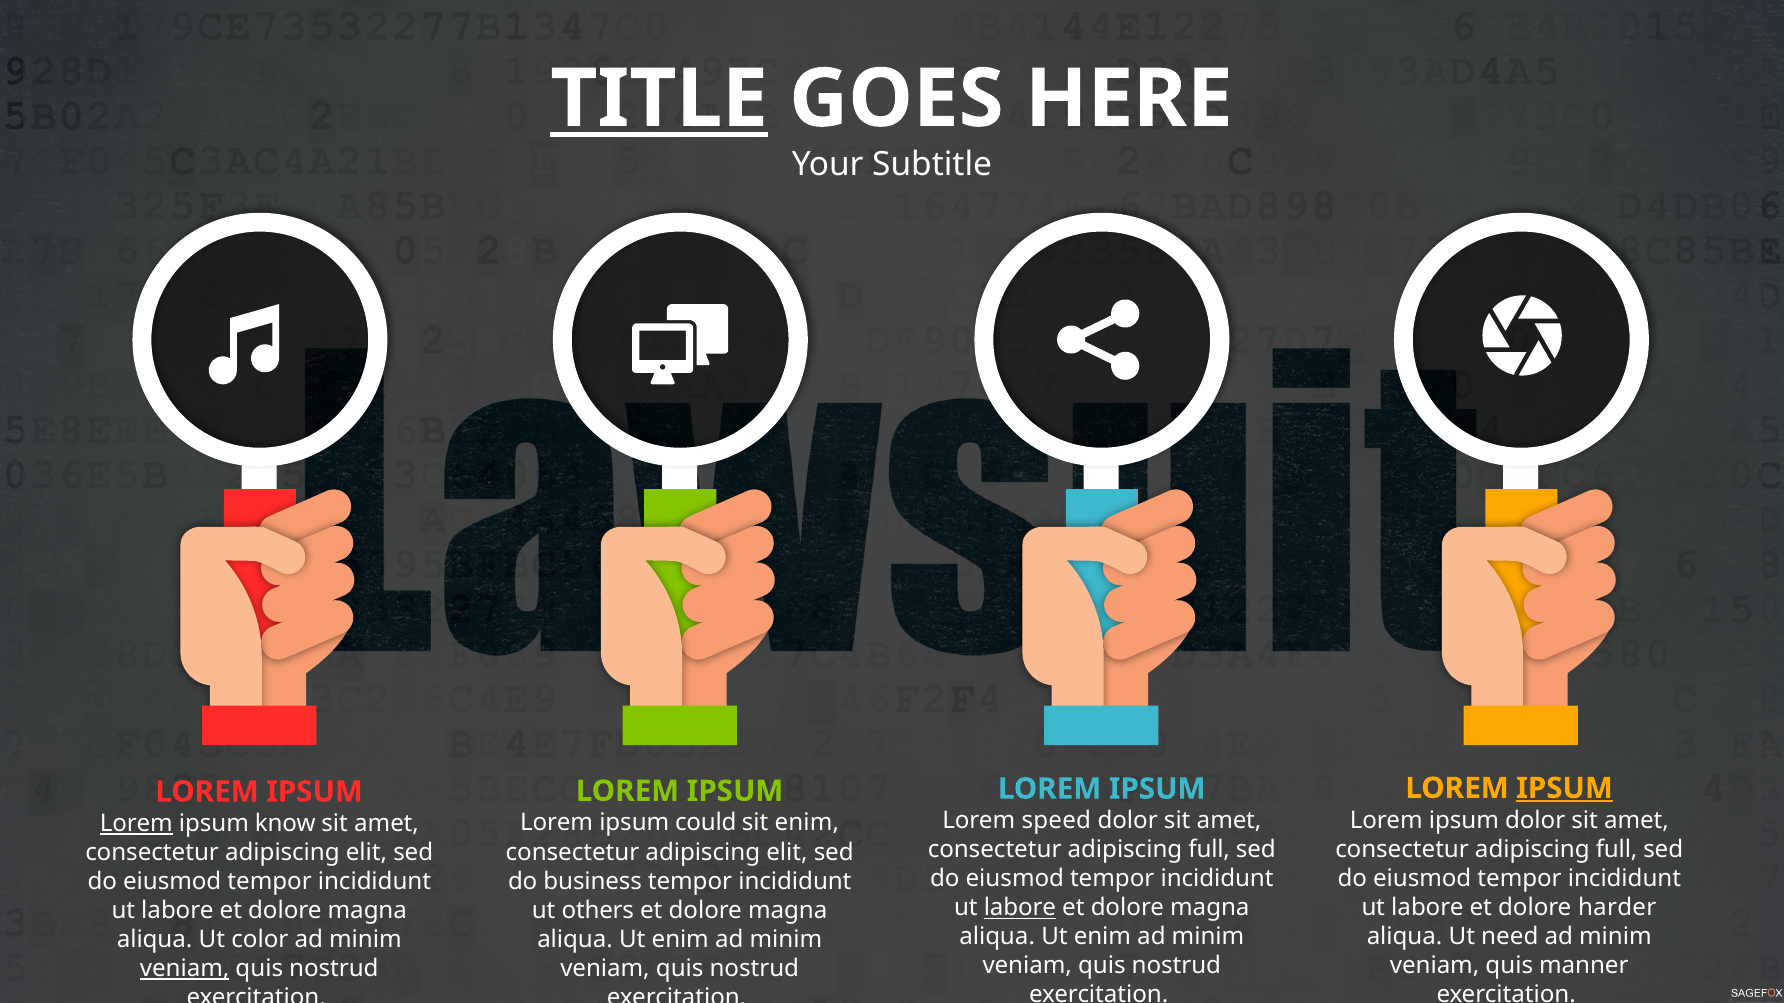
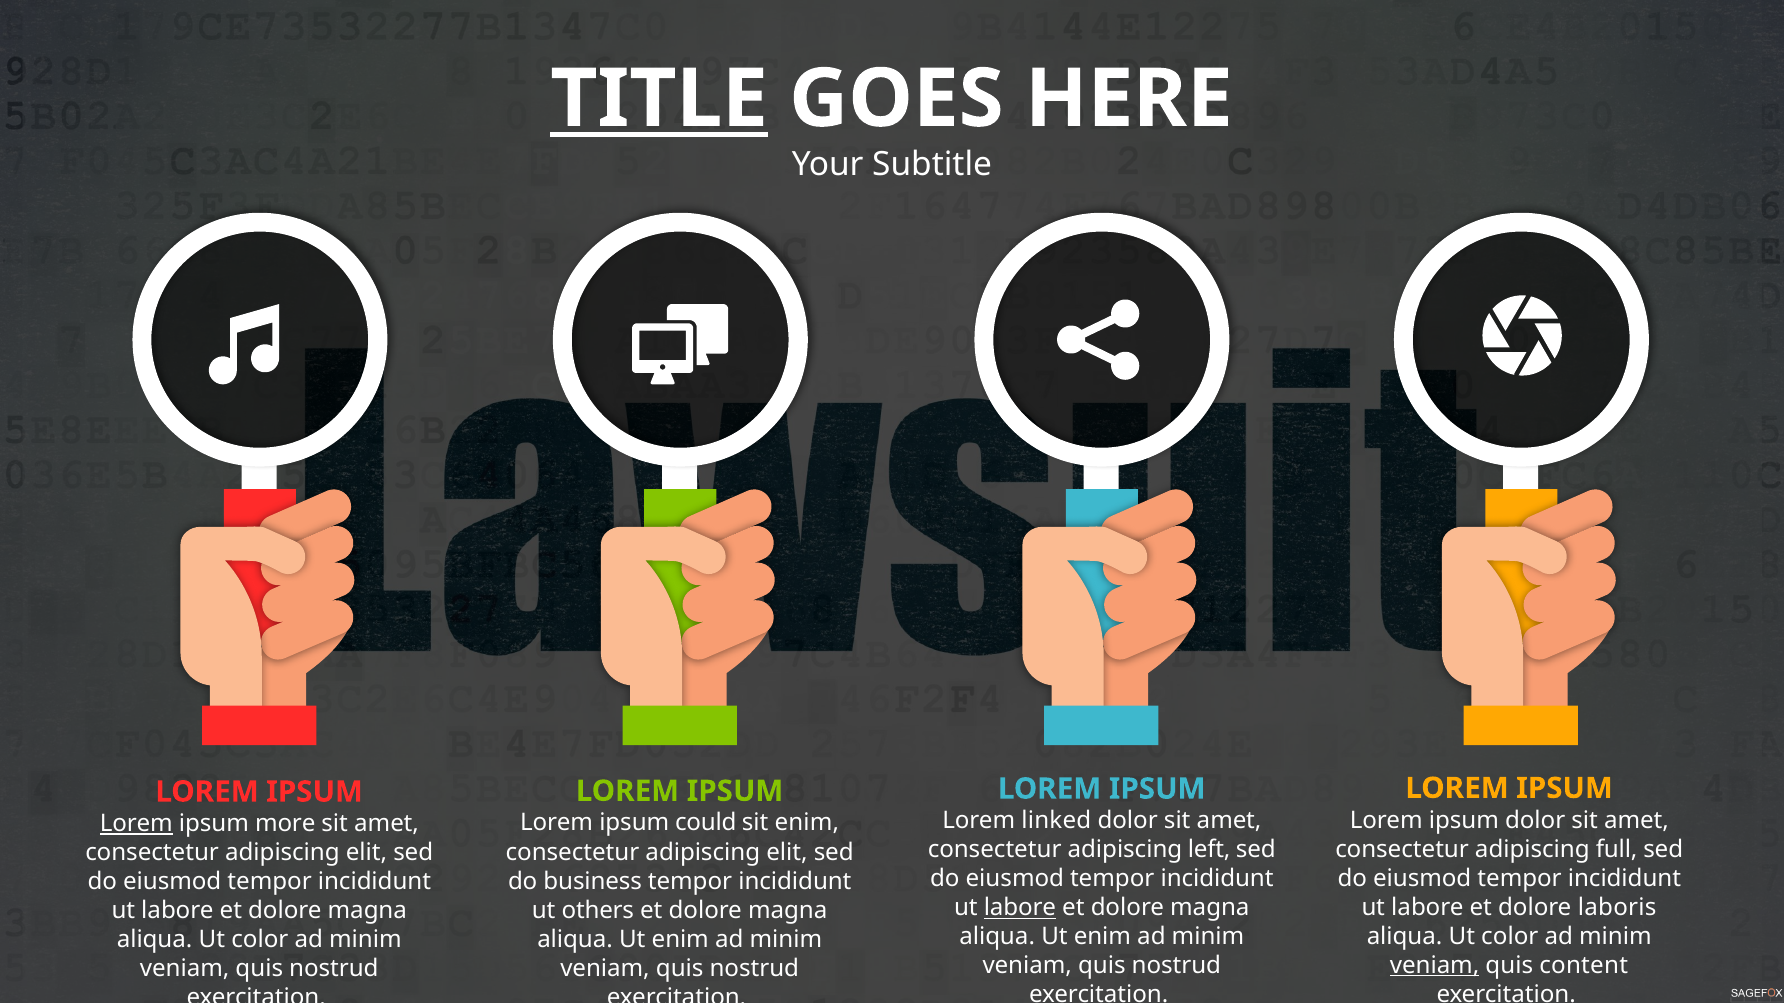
IPSUM underline: present -> none (1565, 789)
speed: speed -> linked (1056, 821)
know: know -> more (285, 824)
full: full -> left (1209, 850)
harder: harder -> laboris (1617, 908)
need: need -> color (1510, 937)
veniam underline: none -> present (1435, 966)
manner: manner -> content (1584, 966)
veniam underline: present -> none (185, 969)
